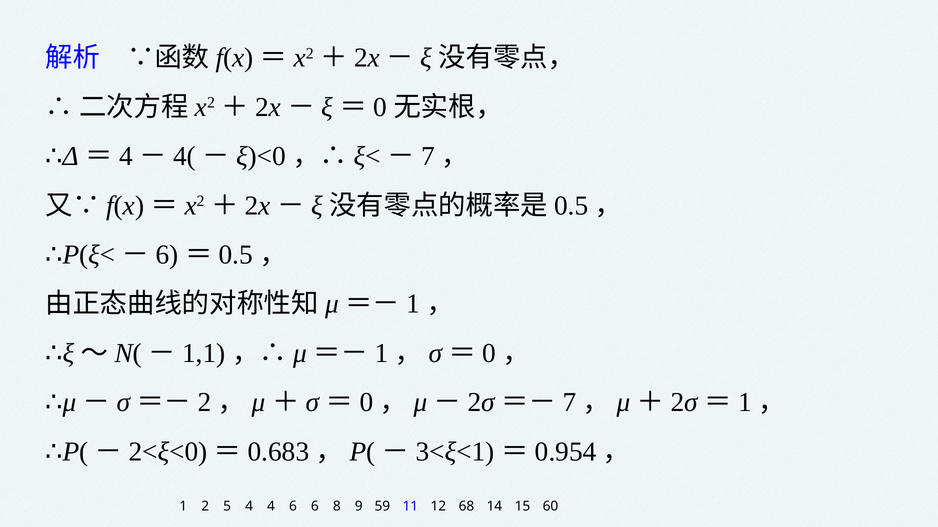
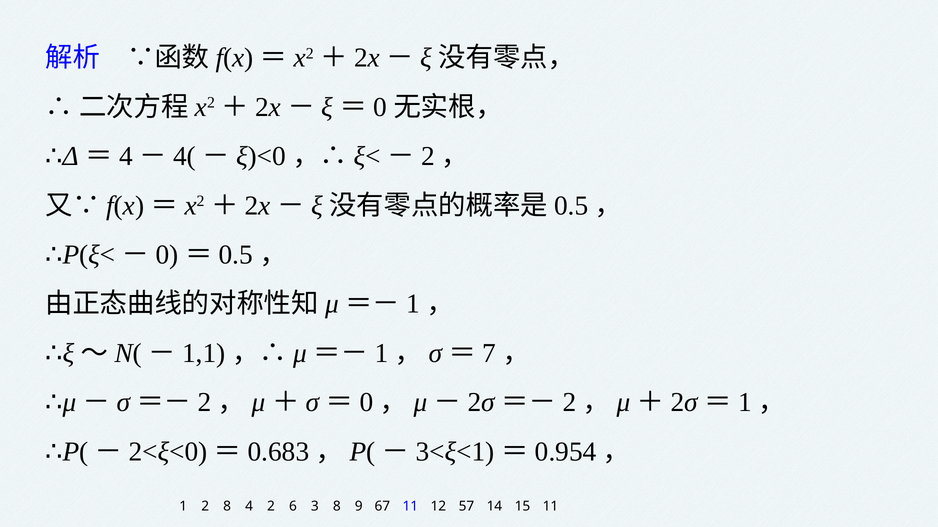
7: 7 -> 2 (428, 156)
6: 6 -> 0 (167, 255)
0: 0 -> 7 (489, 354)
7: 7 -> 2 (569, 403)
2 5: 5 -> 8 (227, 507)
4 4: 4 -> 2 (271, 507)
6 6: 6 -> 3 (315, 507)
59: 59 -> 67 (382, 507)
68: 68 -> 57 (466, 507)
15 60: 60 -> 11 (550, 507)
